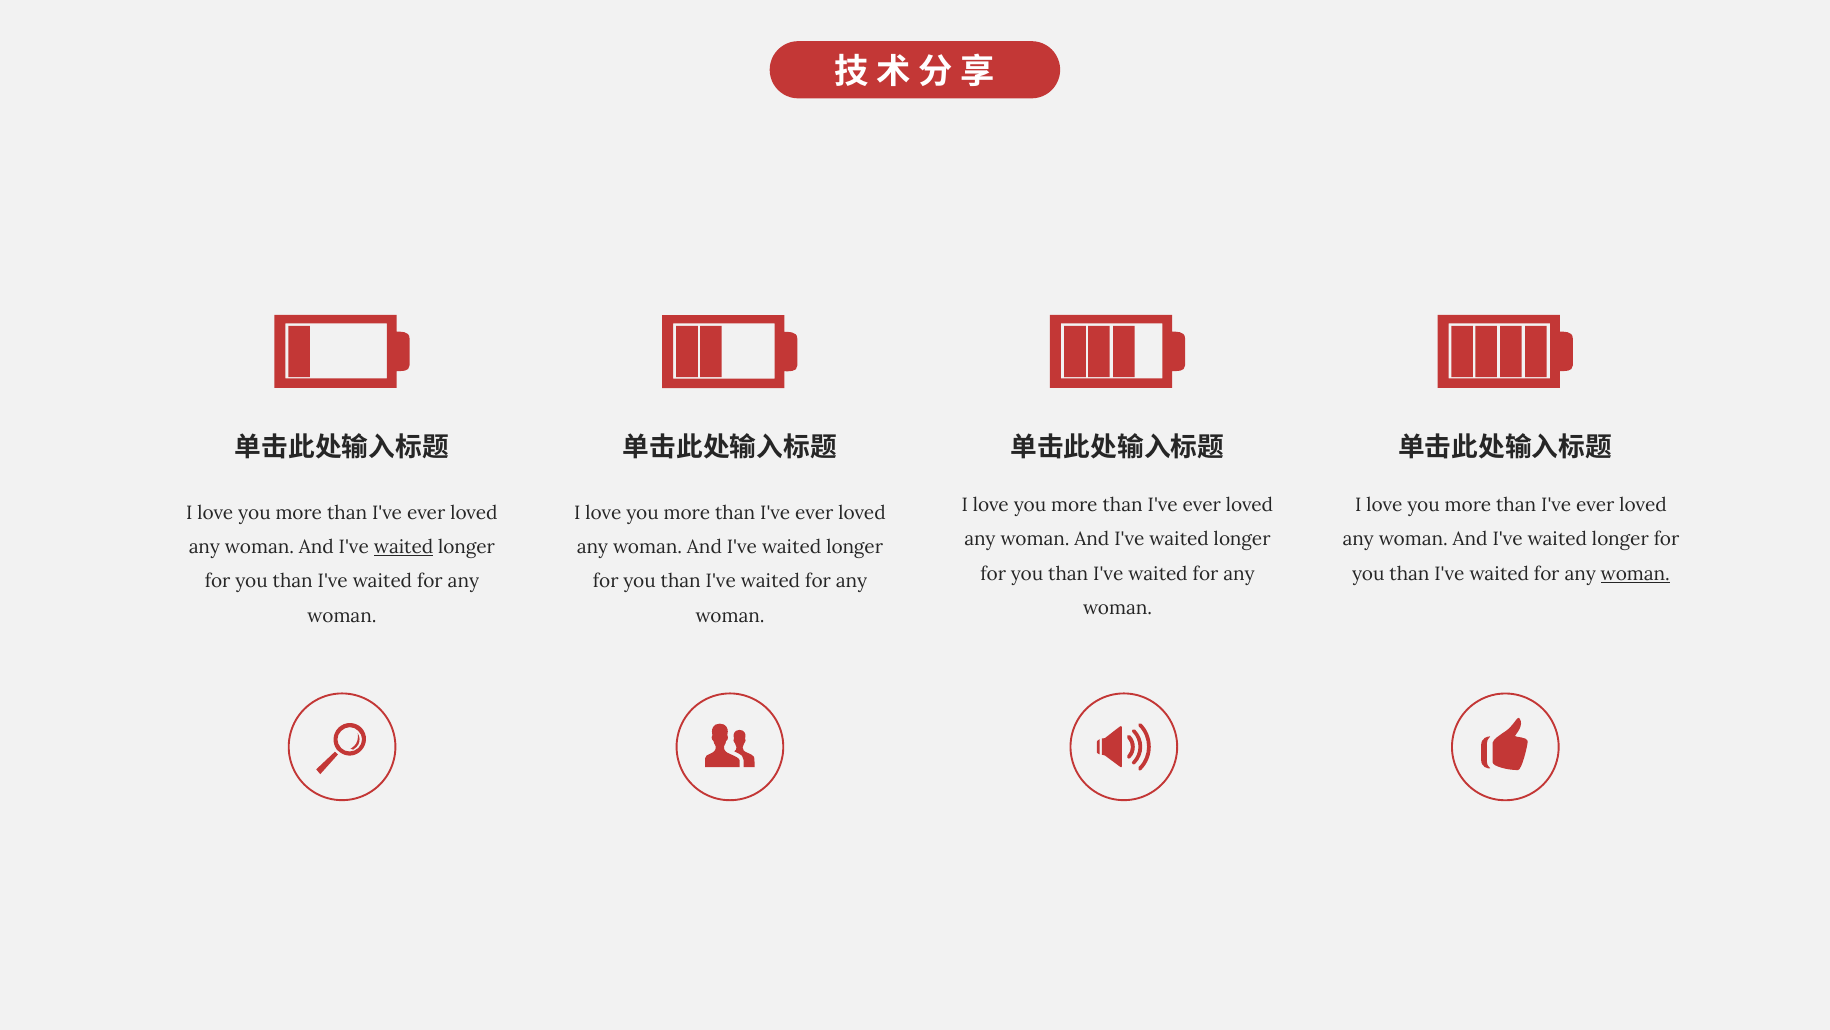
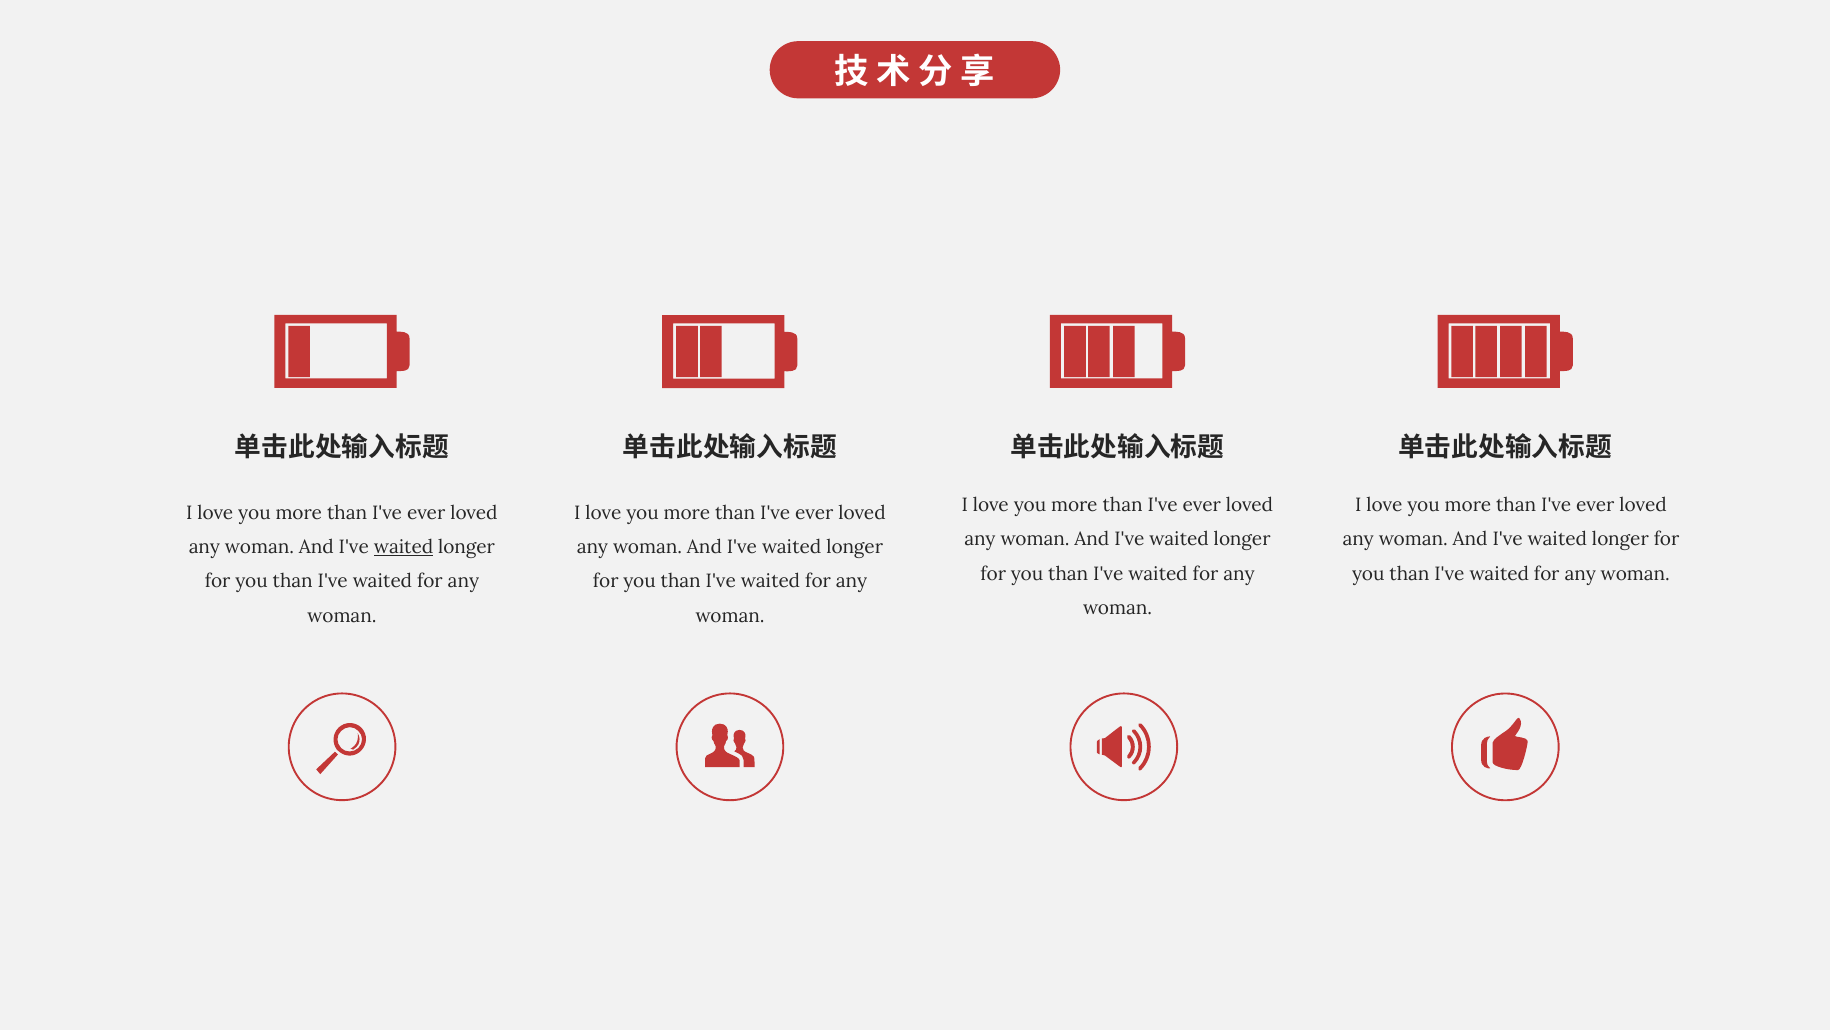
woman underline: present -> none (1635, 574)
